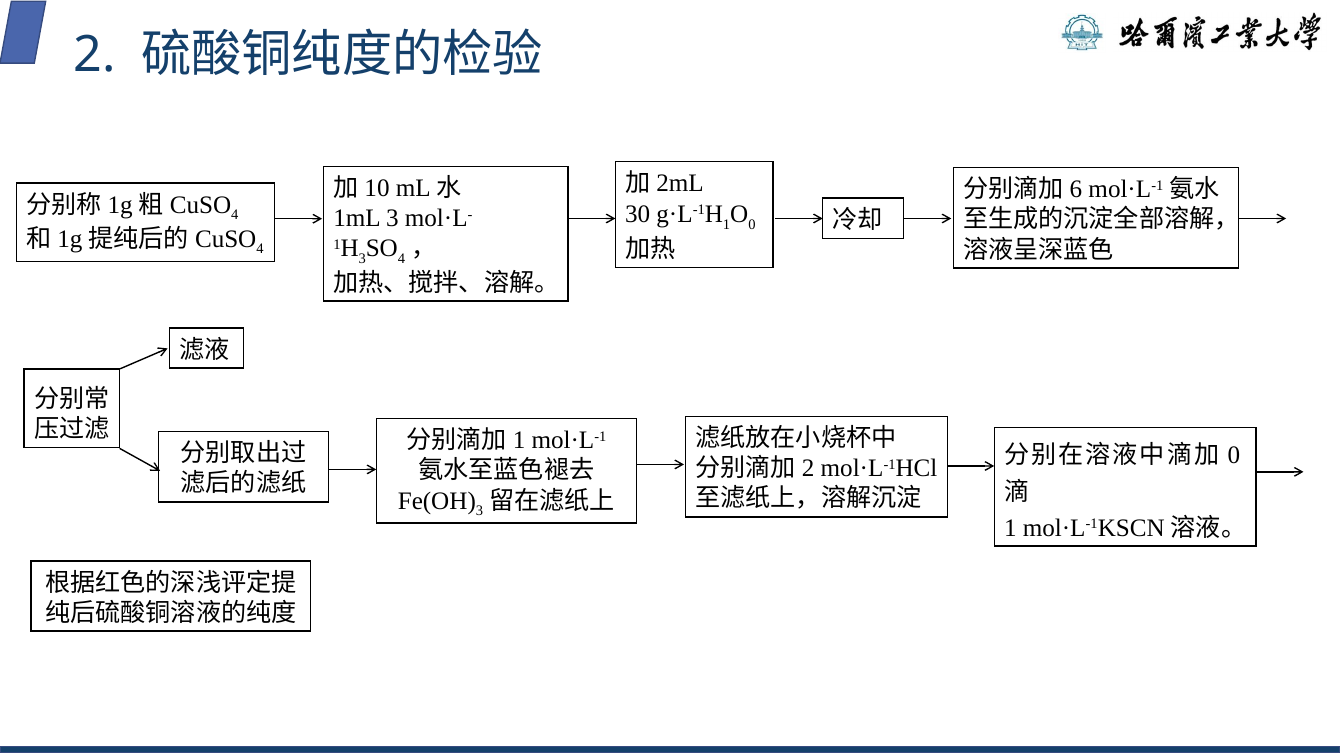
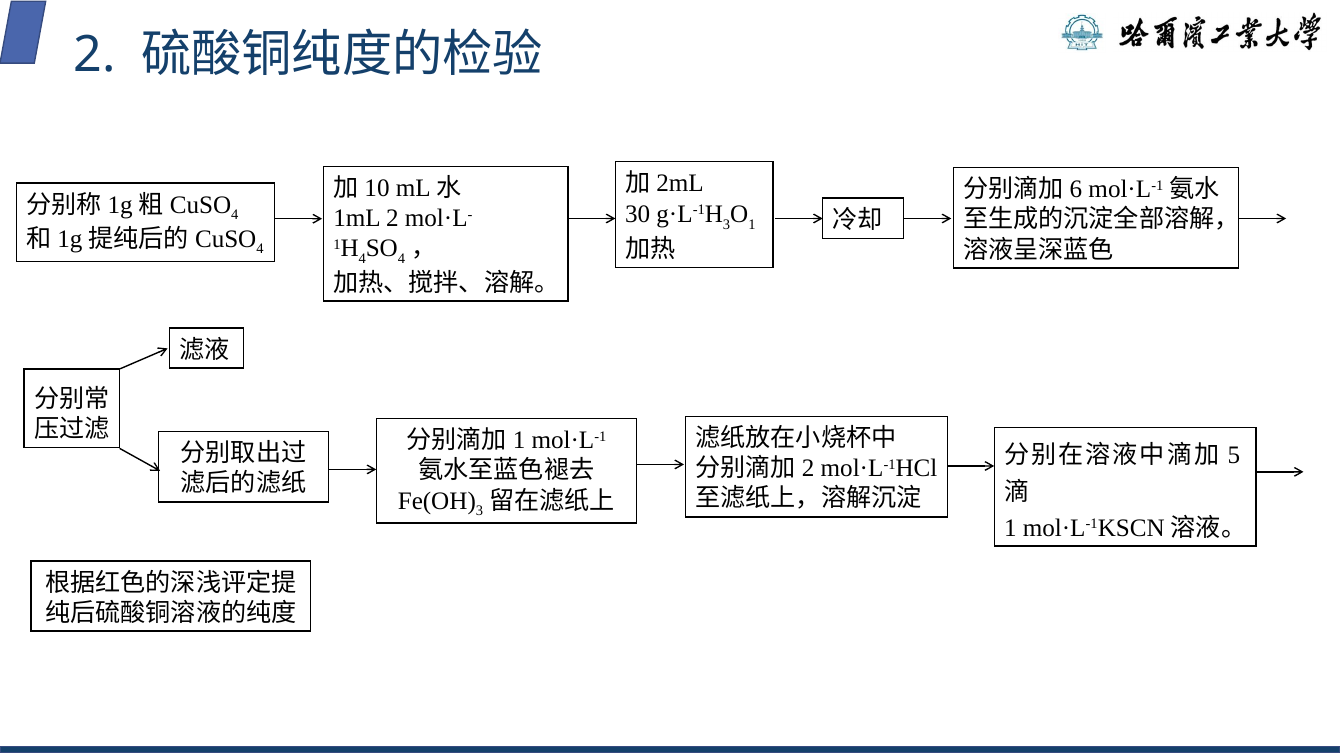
1: 1 -> 3 (727, 225)
0: 0 -> 1 (752, 225)
1mL 3: 3 -> 2 (392, 218)
3: 3 -> 4 (362, 258)
0: 0 -> 5 (1234, 455)
